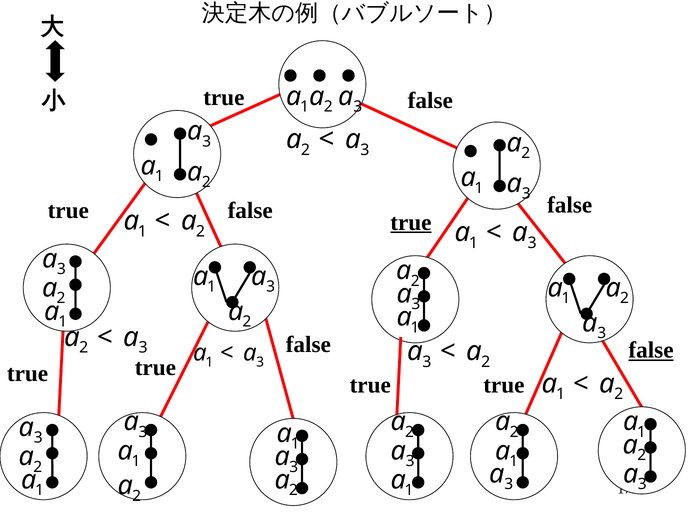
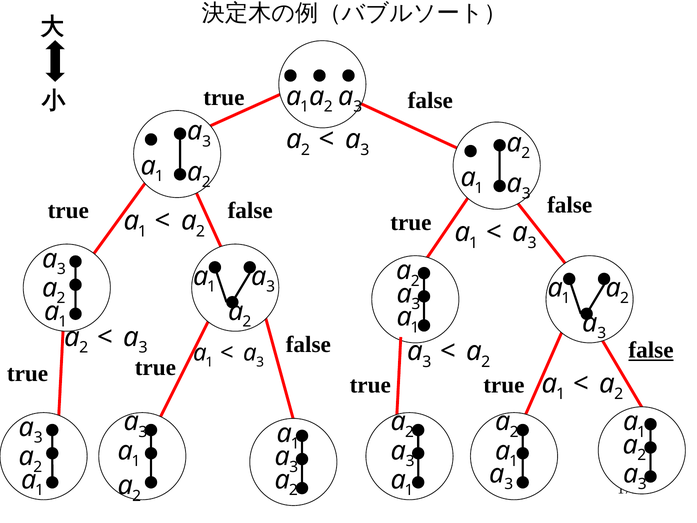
true underline: present -> none (411, 222)
